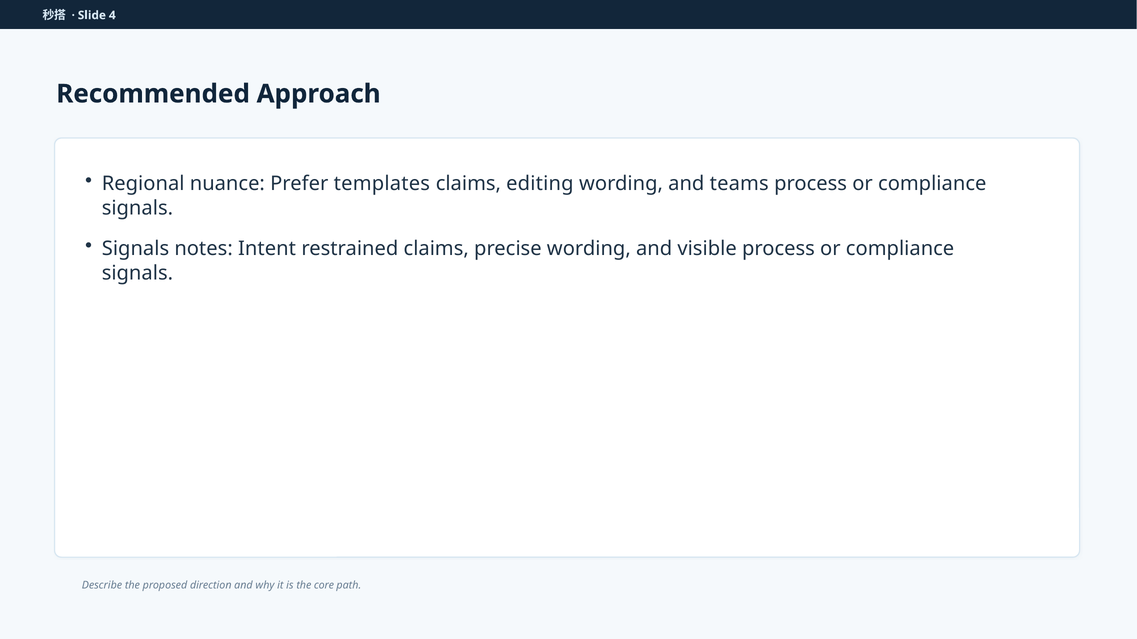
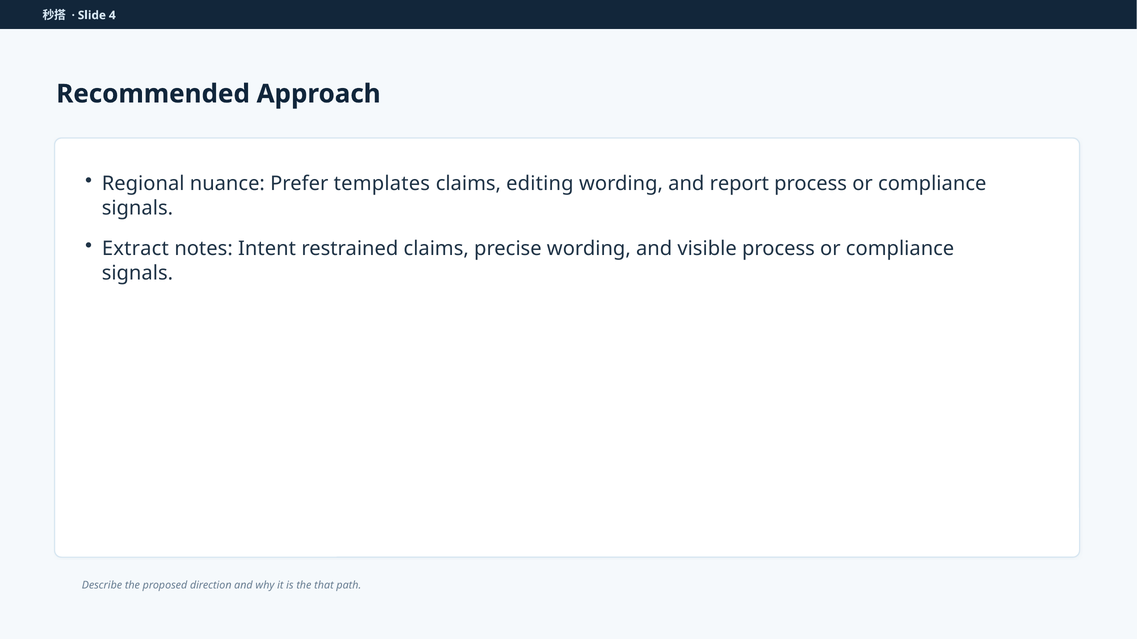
teams: teams -> report (739, 184)
Signals: Signals -> Extract (135, 249)
core: core -> that (324, 586)
